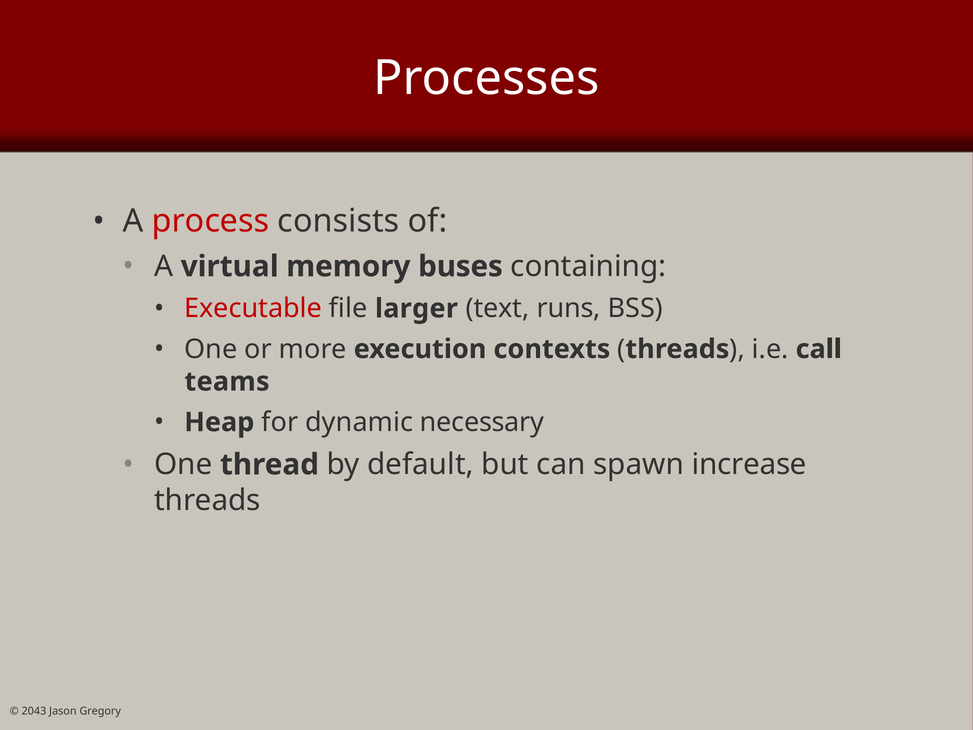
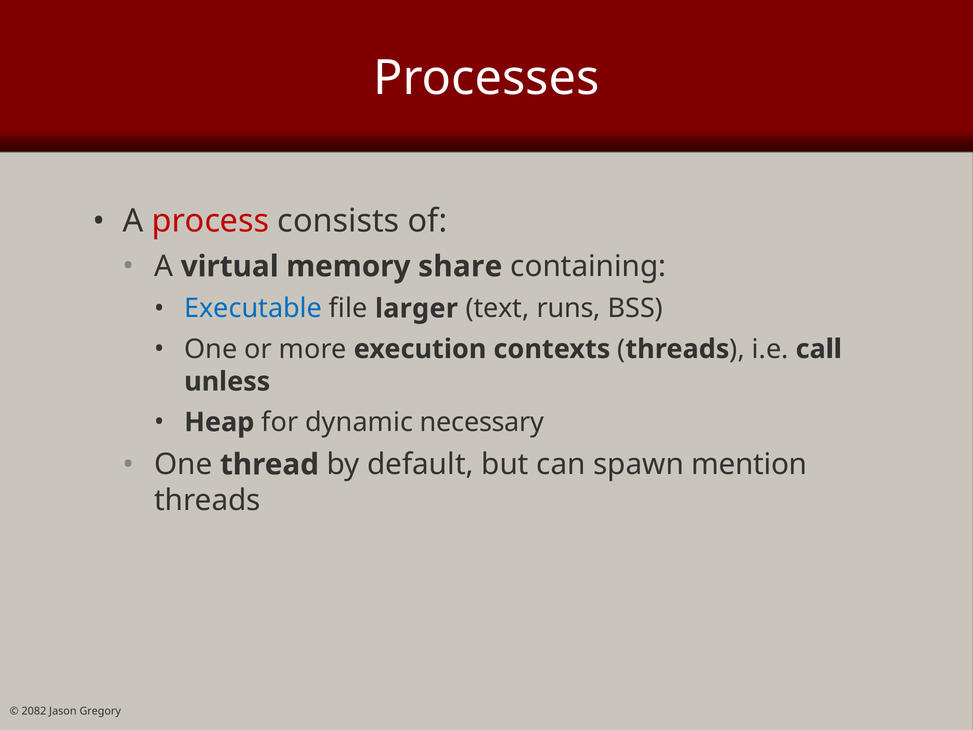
buses: buses -> share (460, 266)
Executable colour: red -> blue (253, 308)
teams: teams -> unless (227, 382)
increase: increase -> mention (749, 464)
2043: 2043 -> 2082 (34, 711)
